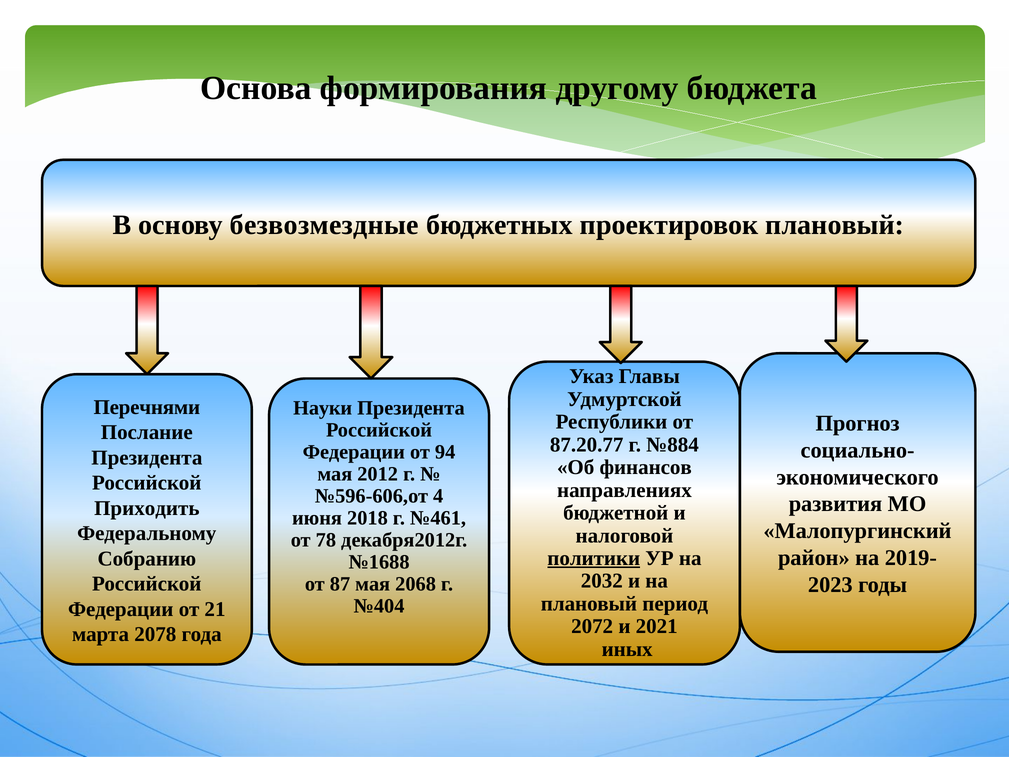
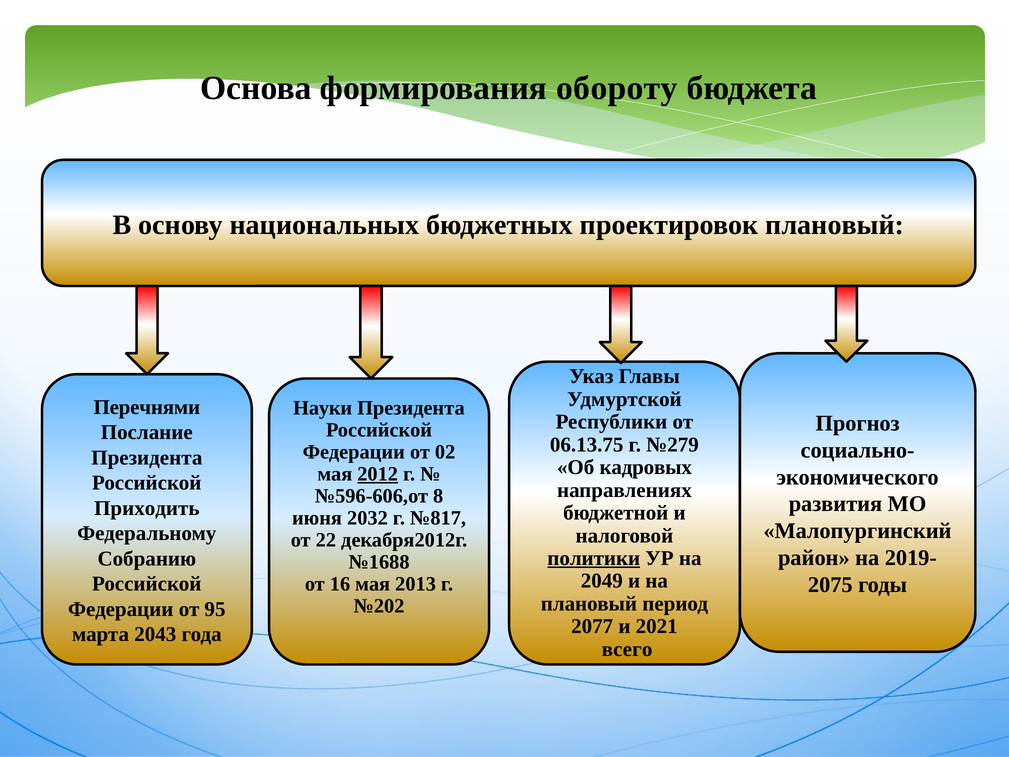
другому: другому -> обороту (617, 88)
безвозмездные: безвозмездные -> национальных (325, 225)
87.20.77: 87.20.77 -> 06.13.75 (587, 445)
№884: №884 -> №279 (673, 445)
94: 94 -> 02 (445, 452)
финансов: финансов -> кадровых (646, 467)
2012 underline: none -> present (378, 474)
4: 4 -> 8 (438, 496)
2018: 2018 -> 2032 (367, 518)
№461: №461 -> №817 (438, 518)
78: 78 -> 22 (326, 540)
2032: 2032 -> 2049 (602, 581)
2023: 2023 -> 2075 (830, 585)
87: 87 -> 16 (340, 584)
2068: 2068 -> 2013 (416, 584)
№404: №404 -> №202 (379, 606)
21: 21 -> 95 (215, 609)
2072: 2072 -> 2077 (592, 626)
2078: 2078 -> 2043 (155, 634)
иных: иных -> всего (627, 649)
